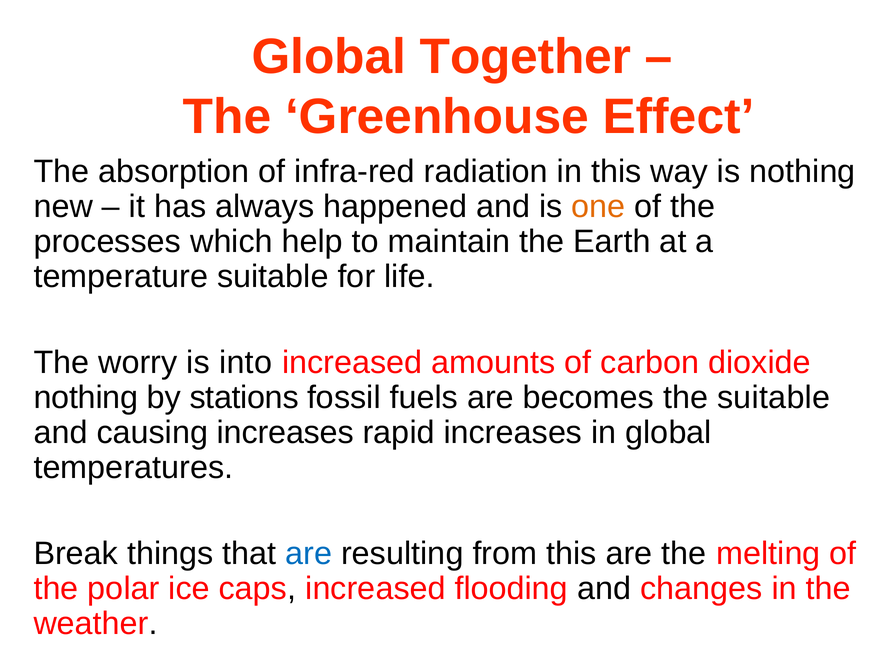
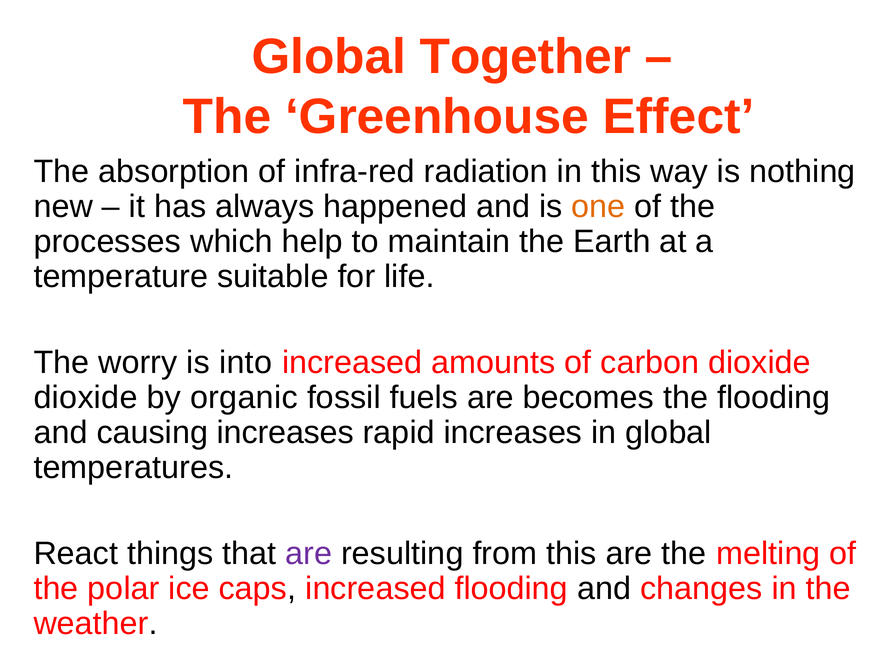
nothing: nothing -> dioxide (86, 398)
stations: stations -> organic (244, 398)
the suitable: suitable -> flooding (774, 398)
Break: Break -> React (76, 554)
are colour: blue -> purple (309, 554)
